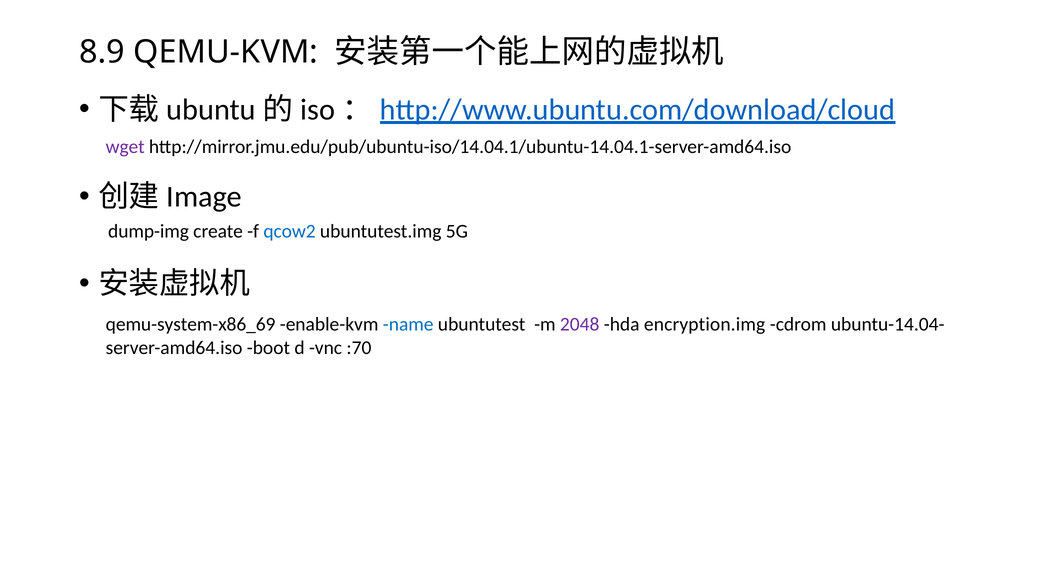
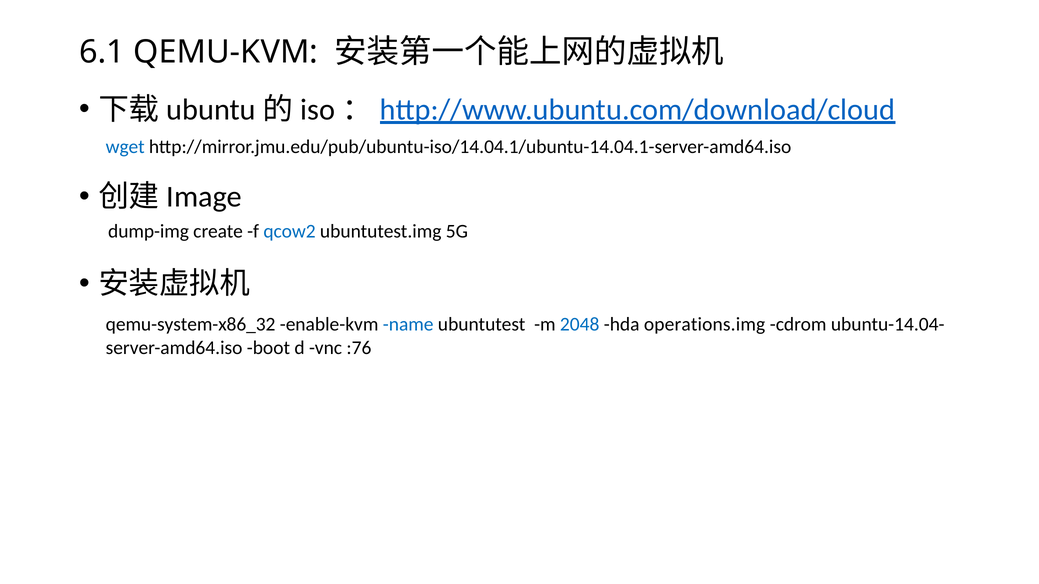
8.9: 8.9 -> 6.1 (102, 52)
wget colour: purple -> blue (125, 147)
qemu-system-x86_69: qemu-system-x86_69 -> qemu-system-x86_32 (191, 325)
2048 colour: purple -> blue (580, 325)
encryption.img: encryption.img -> operations.img (705, 325)
:70: :70 -> :76 (359, 348)
